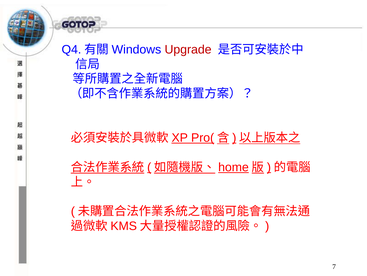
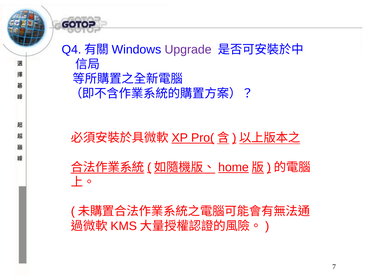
Upgrade colour: red -> purple (188, 49)
